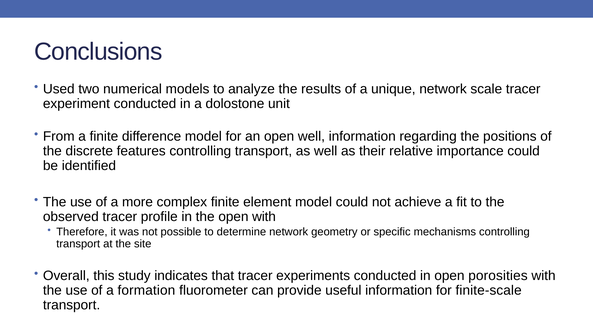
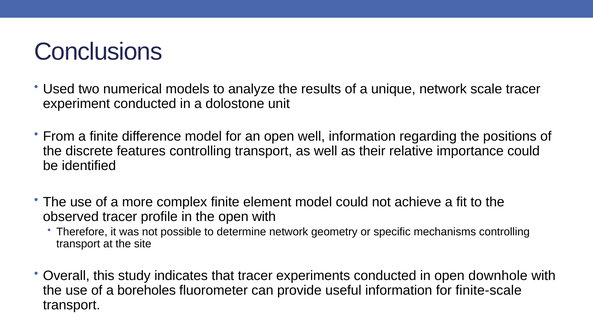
porosities: porosities -> downhole (498, 276)
formation: formation -> boreholes (147, 291)
